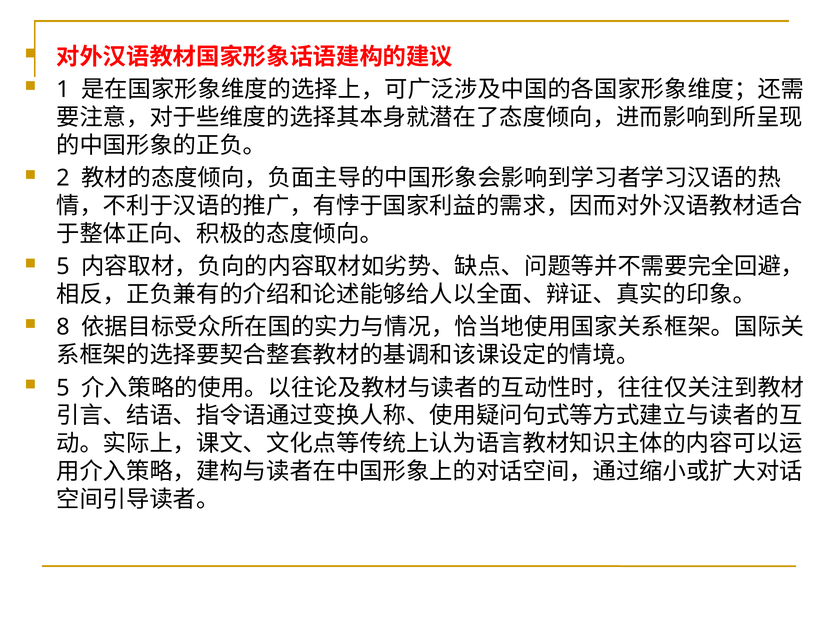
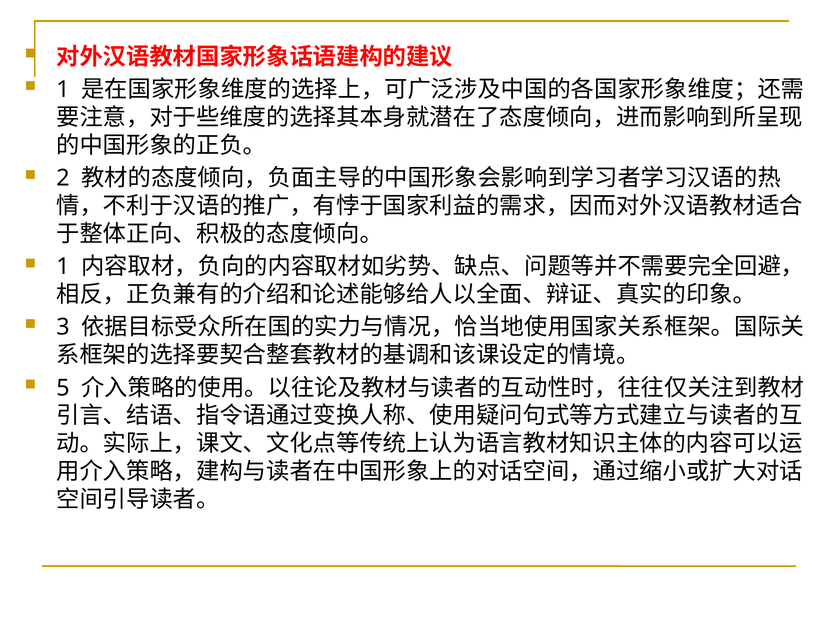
5: 5 -> 1 (63, 266)
8: 8 -> 3 (63, 327)
